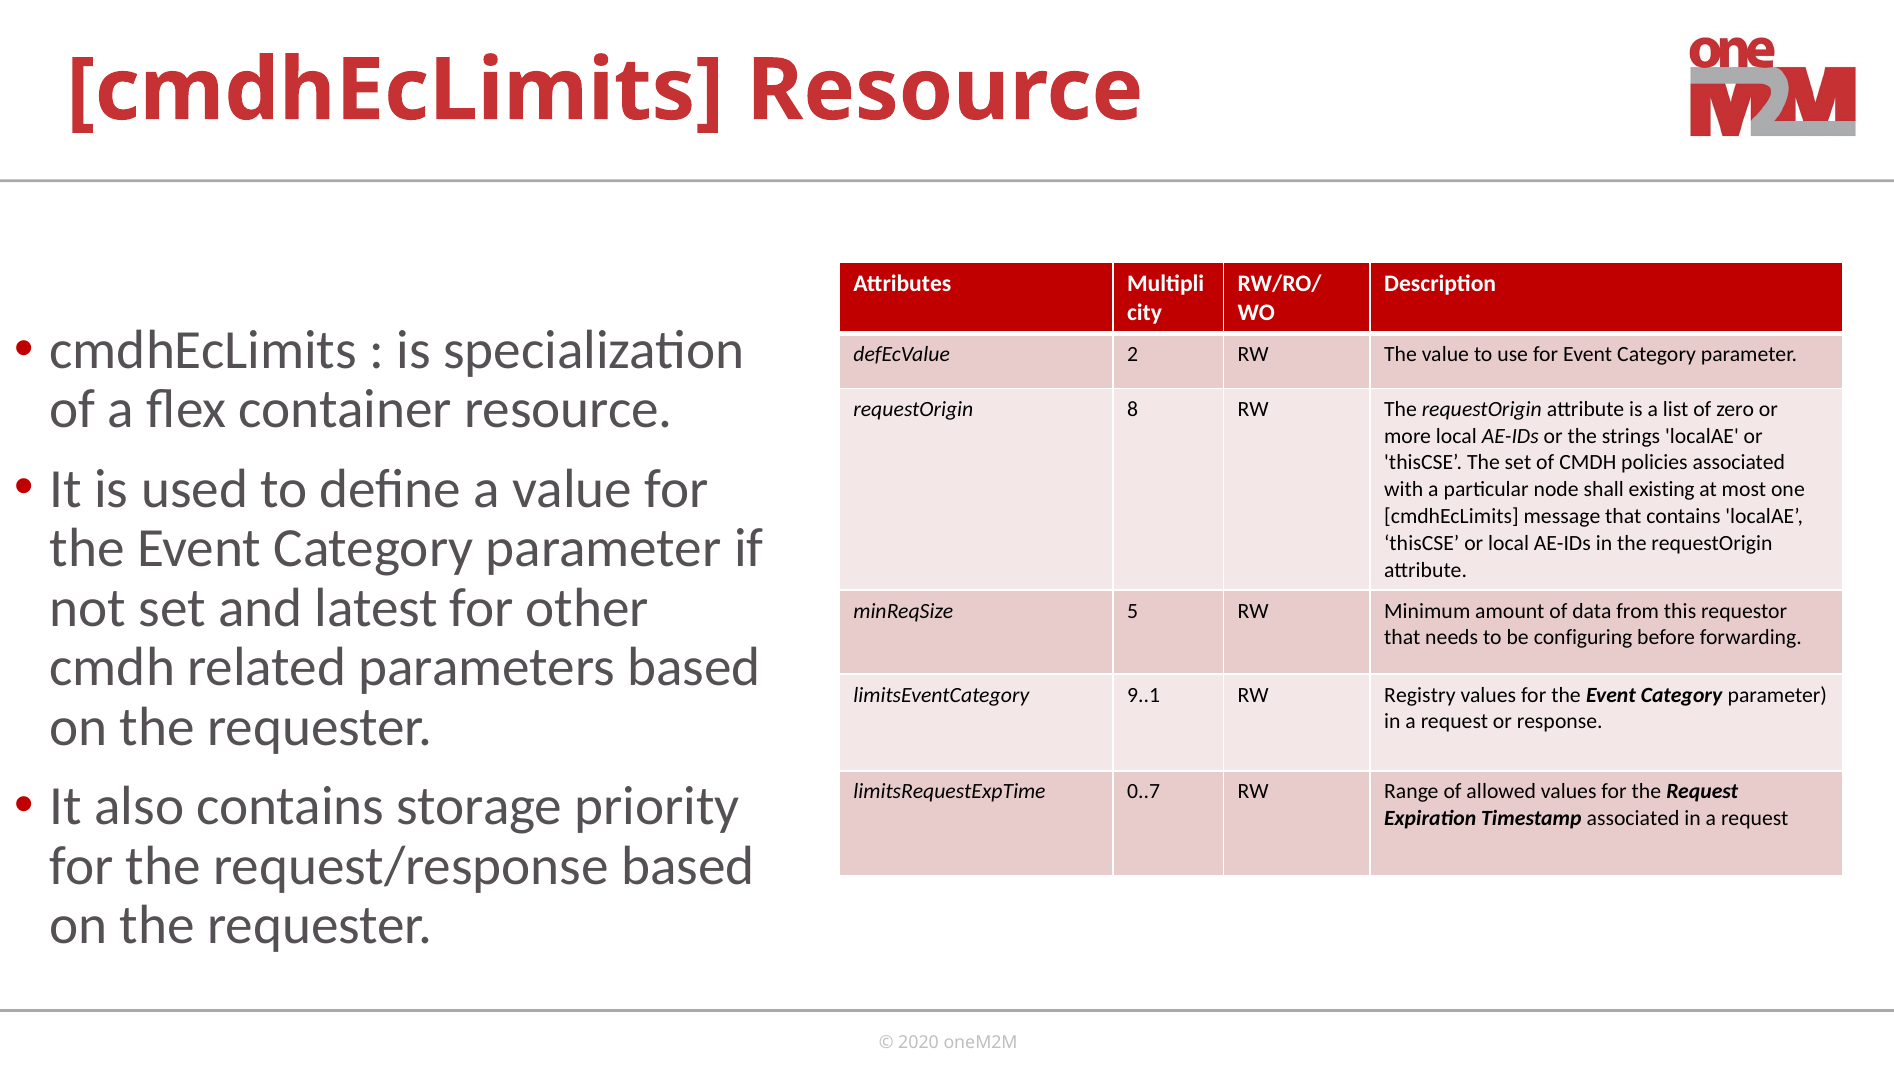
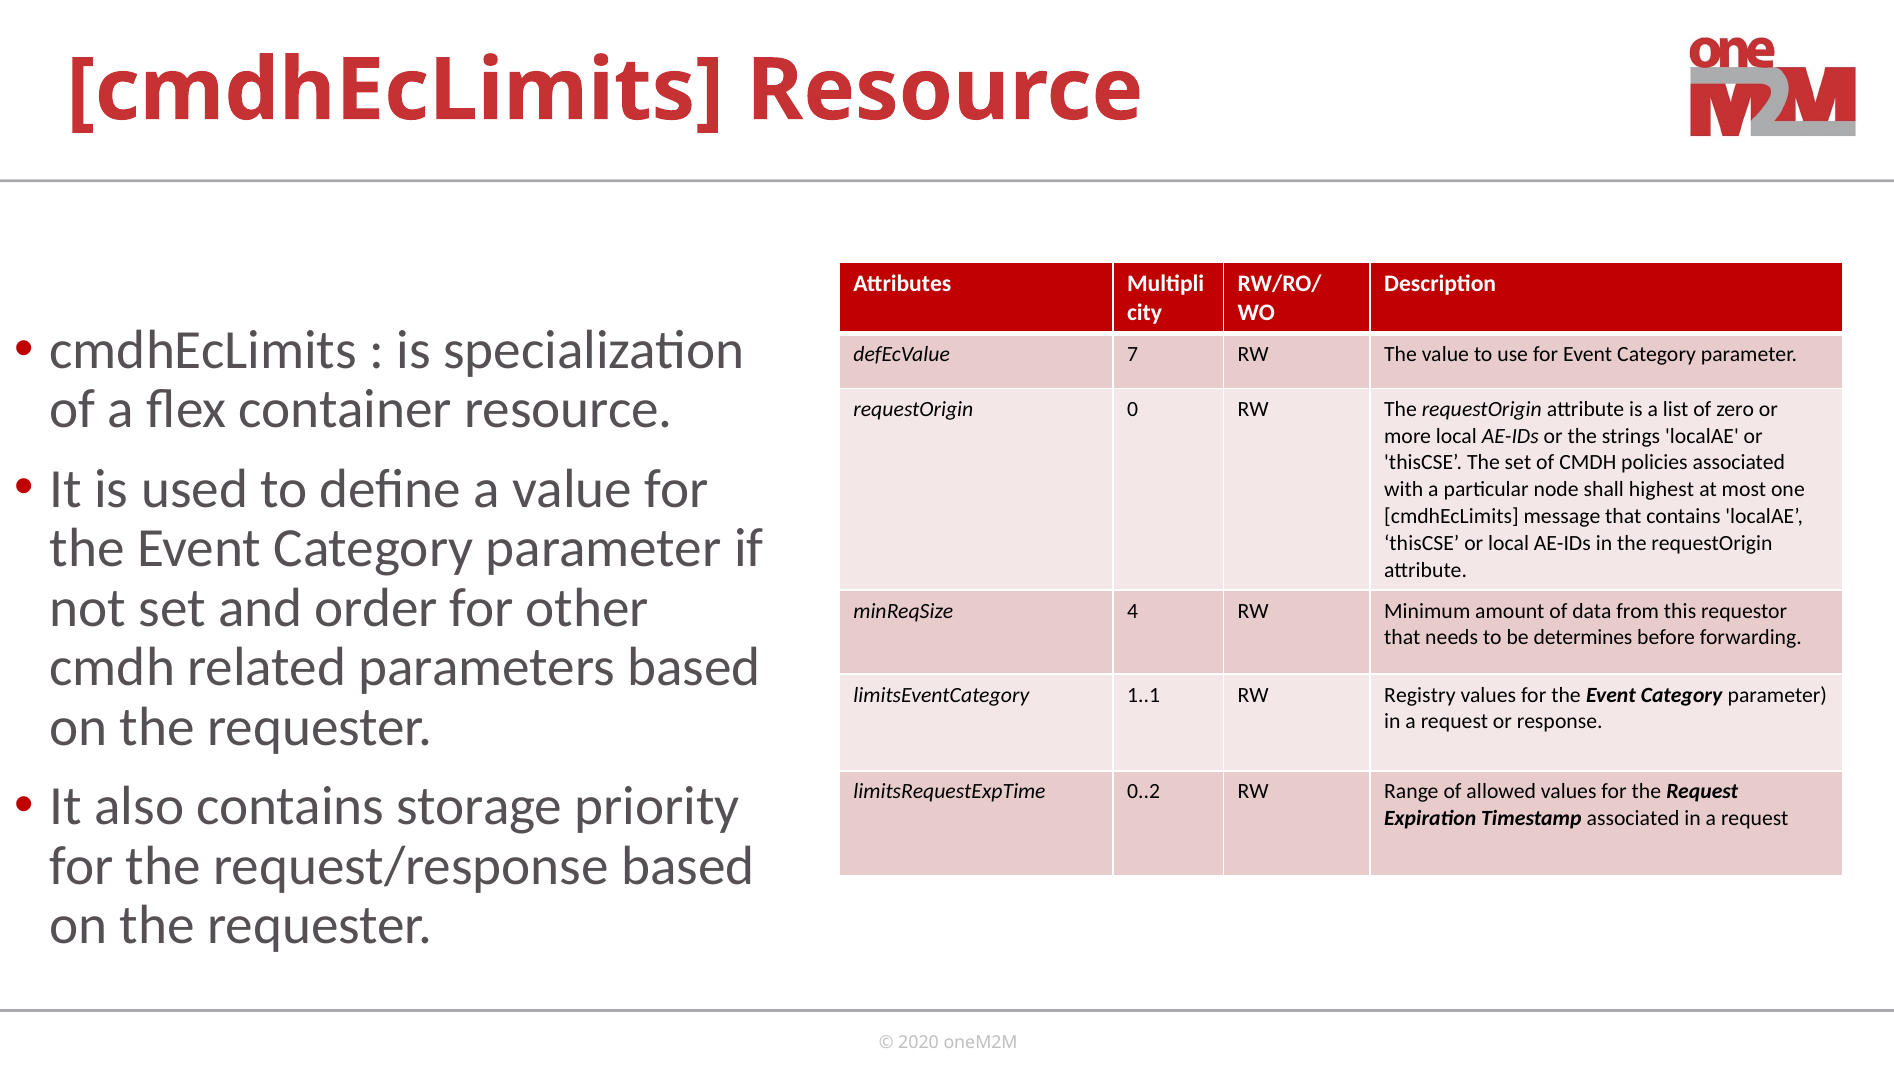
2: 2 -> 7 (1133, 355)
8: 8 -> 0 (1133, 409)
existing: existing -> highest (1662, 490)
latest: latest -> order (376, 608)
5: 5 -> 4 (1133, 611)
configuring: configuring -> determines (1583, 638)
9..1: 9..1 -> 1..1 (1144, 695)
0..7: 0..7 -> 0..2 (1144, 792)
